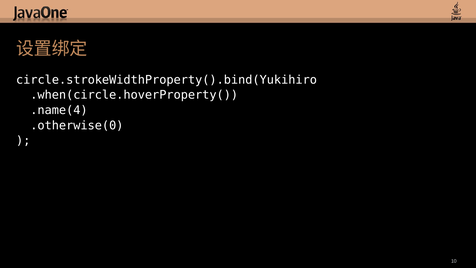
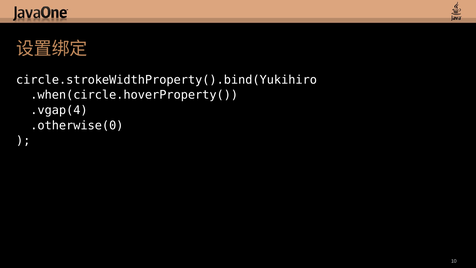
.name(4: .name(4 -> .vgap(4 (59, 110)
